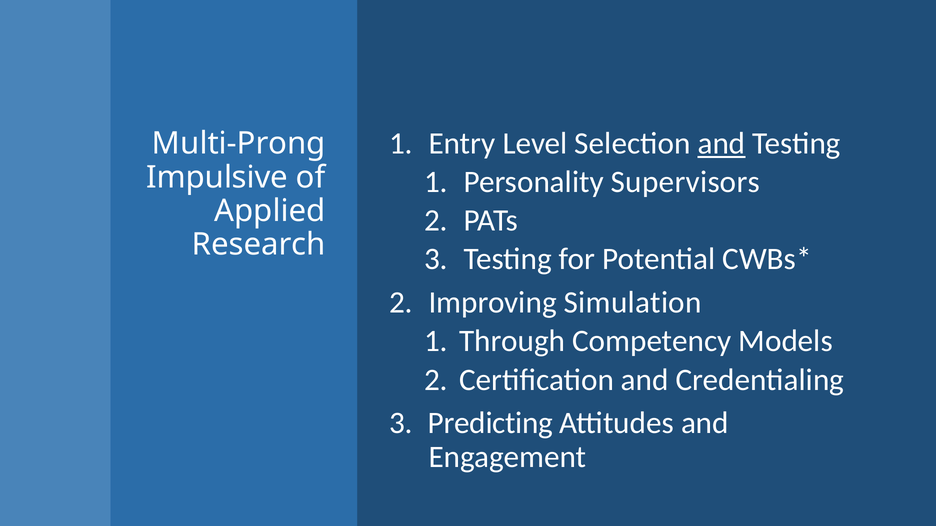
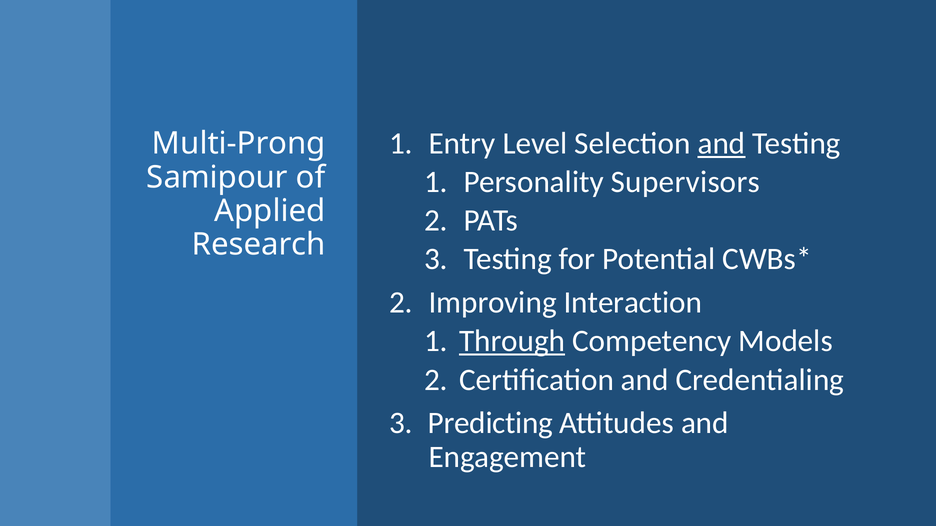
Impulsive: Impulsive -> Samipour (217, 177)
Simulation: Simulation -> Interaction (633, 303)
Through underline: none -> present (512, 342)
